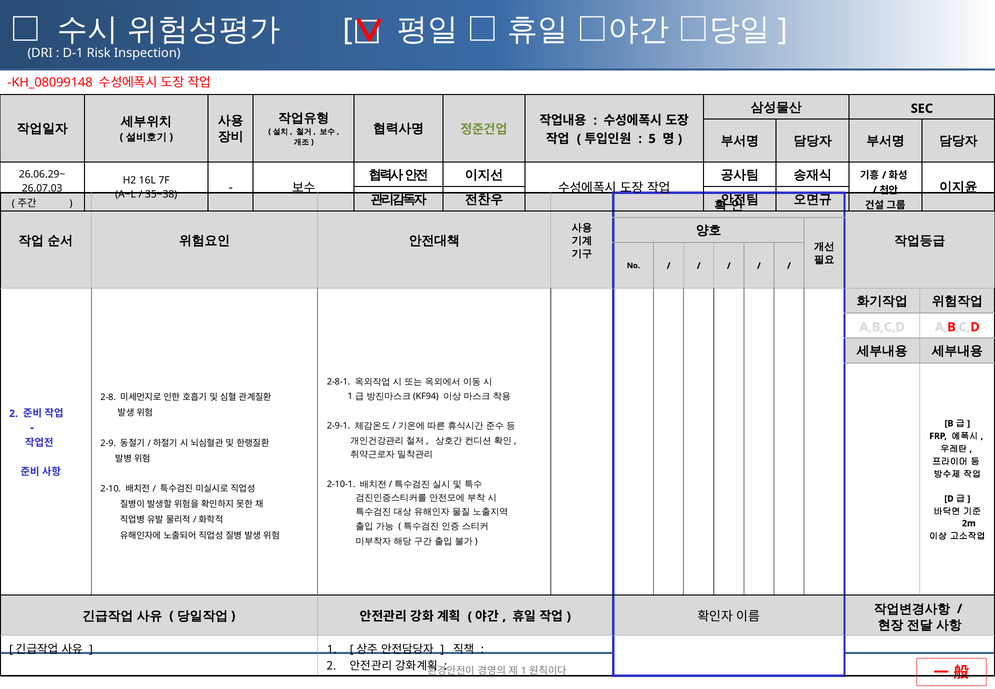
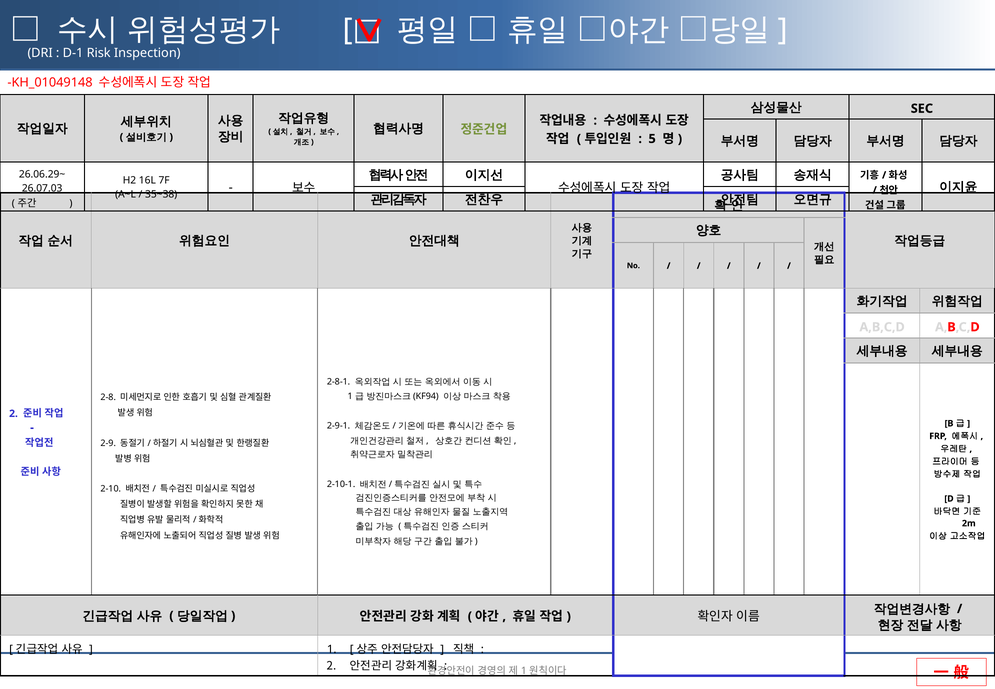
KH_08099148: KH_08099148 -> KH_01049148 (50, 83)
